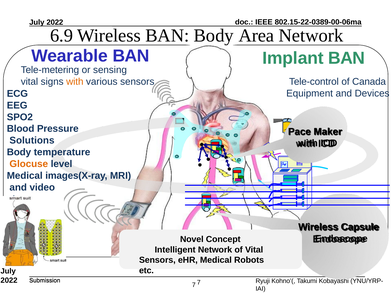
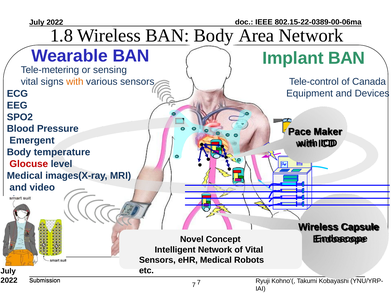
6.9: 6.9 -> 1.8 (62, 36)
Solutions: Solutions -> Emergent (32, 141)
Glocuse colour: orange -> red (29, 164)
